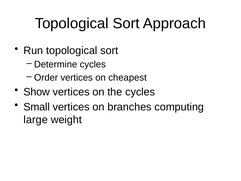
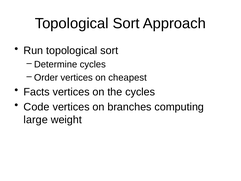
Show: Show -> Facts (37, 92)
Small: Small -> Code (37, 107)
